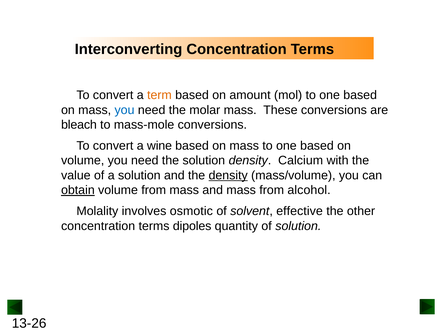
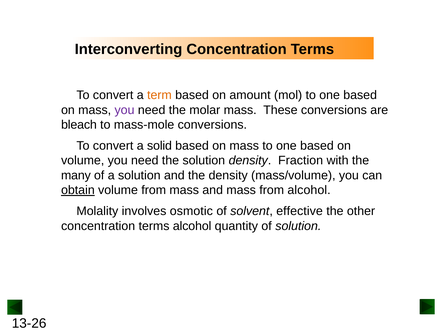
you colour: blue -> purple (125, 110)
wine: wine -> solid (159, 146)
Calcium: Calcium -> Fraction (301, 161)
value: value -> many (76, 175)
density underline: present -> none (228, 175)
terms dipoles: dipoles -> alcohol (192, 226)
